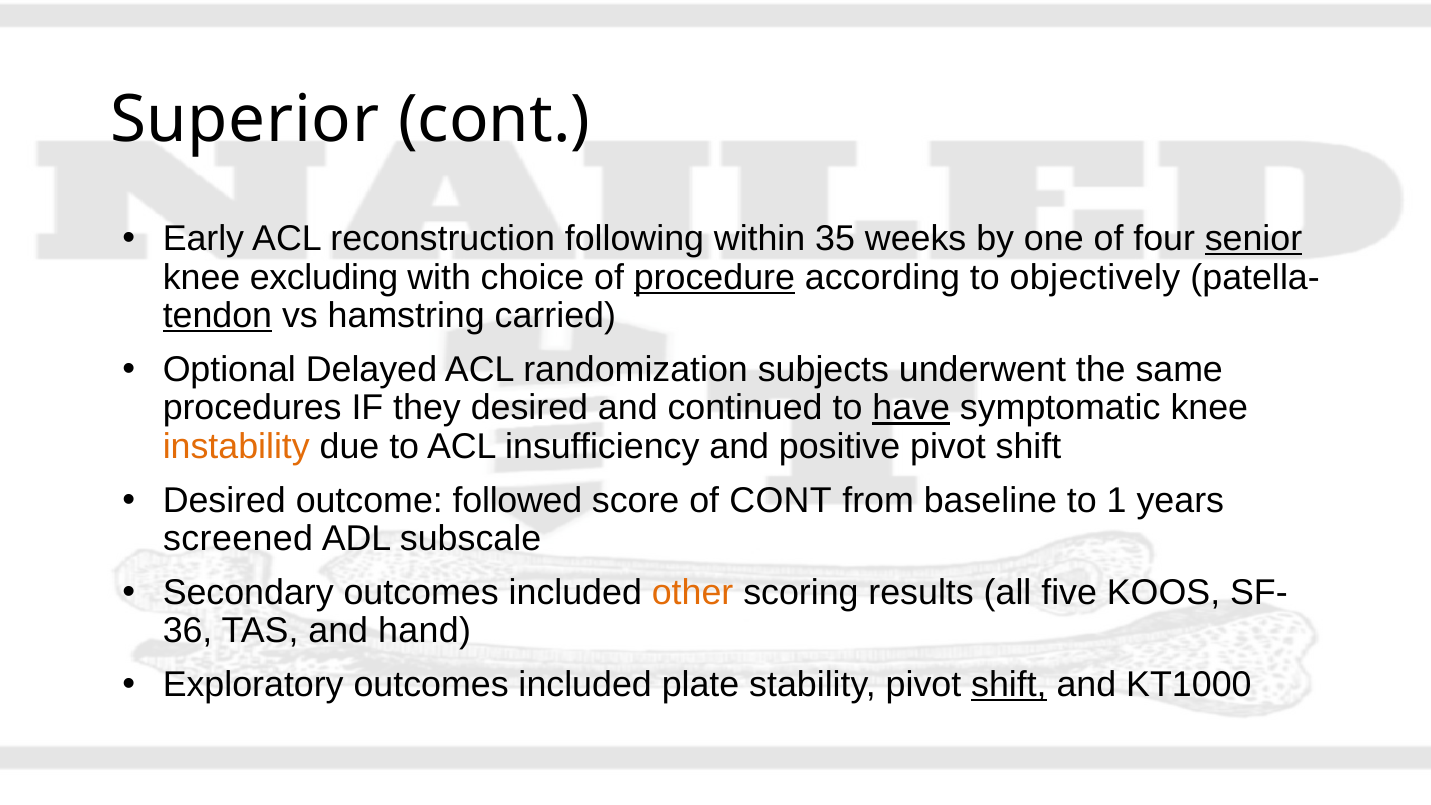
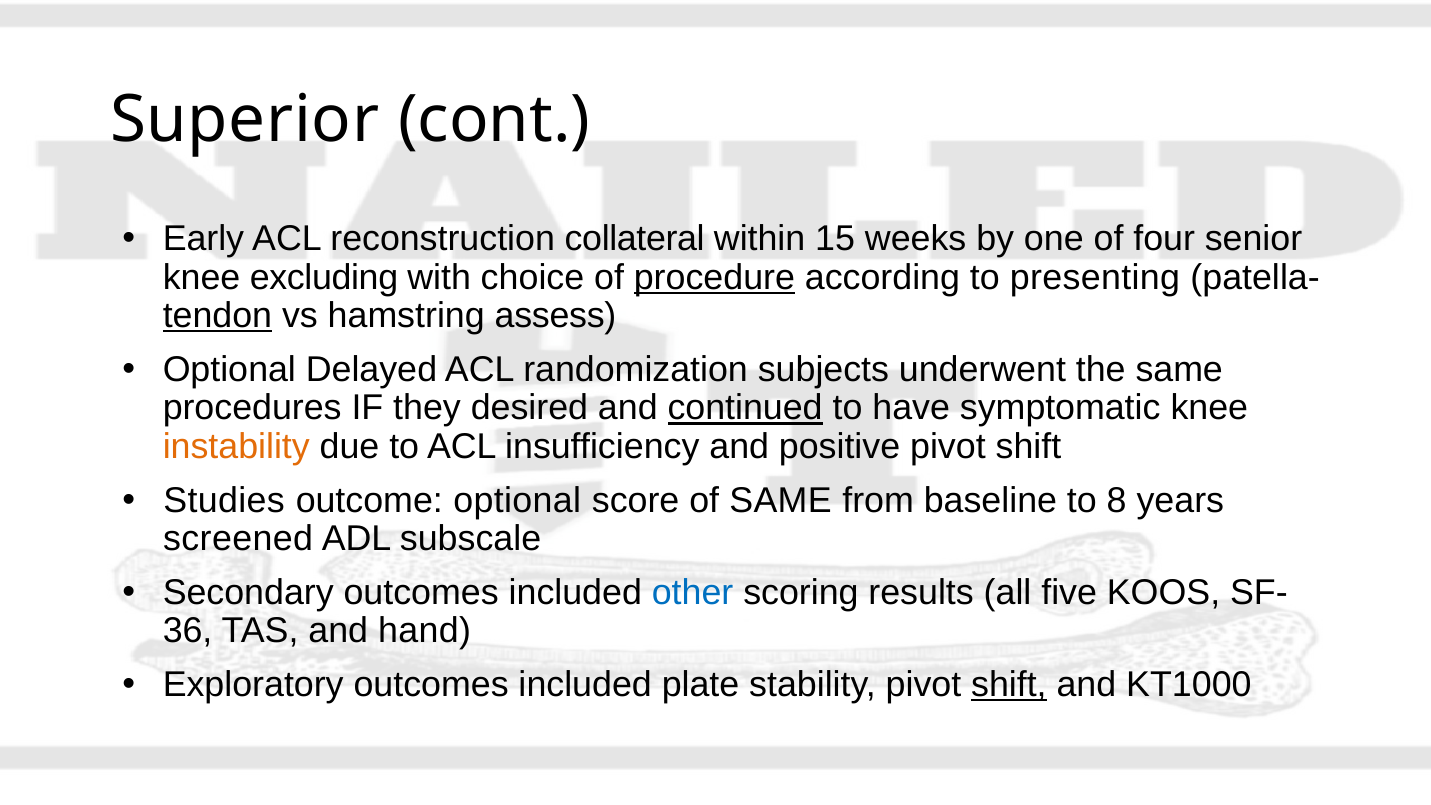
following: following -> collateral (635, 239)
35: 35 -> 15 (835, 239)
senior underline: present -> none (1254, 239)
objectively: objectively -> presenting (1095, 277)
carried: carried -> assess (555, 316)
continued underline: none -> present (745, 408)
have underline: present -> none (911, 408)
Desired: Desired -> Studies (224, 500)
outcome followed: followed -> optional (517, 500)
of CONT: CONT -> SAME (781, 500)
1: 1 -> 8 (1117, 500)
other colour: orange -> blue (693, 592)
